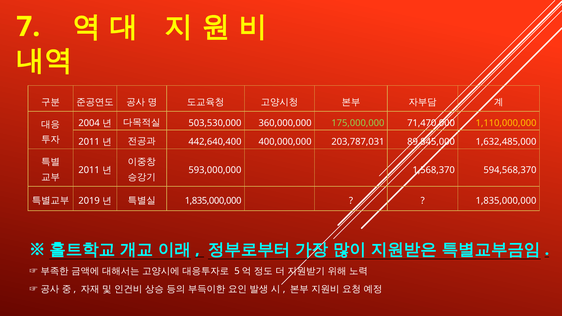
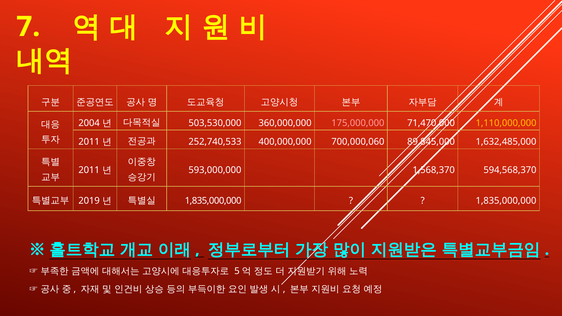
175,000,000 colour: light green -> pink (358, 123)
442,640,400: 442,640,400 -> 252,740,533 (215, 142)
203,787,031: 203,787,031 -> 700,000,060 (358, 142)
